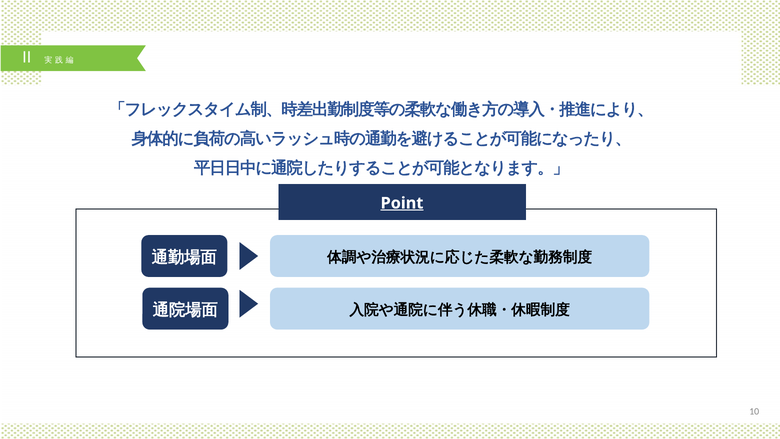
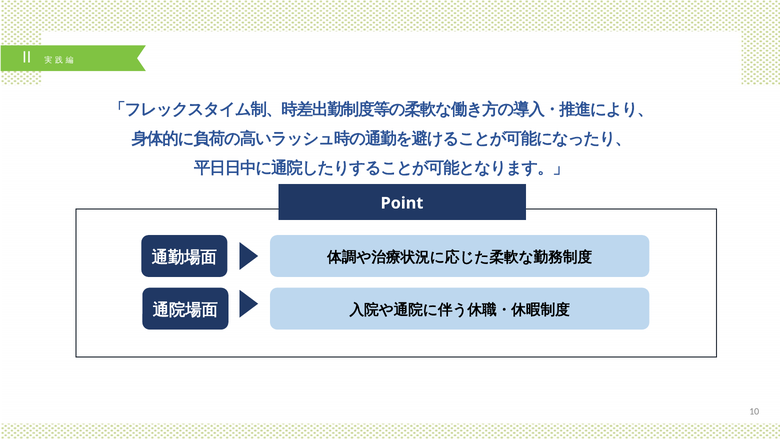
Point underline: present -> none (402, 203)
